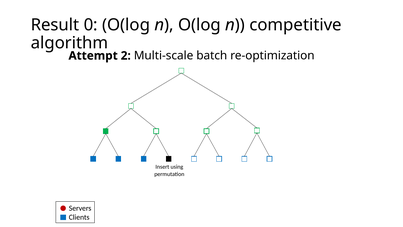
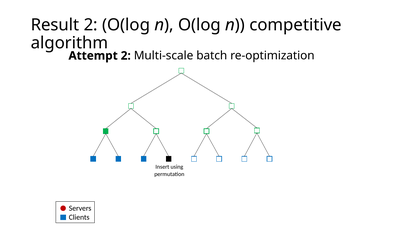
Result 0: 0 -> 2 (91, 25)
